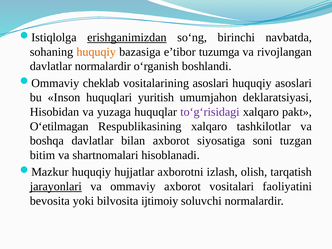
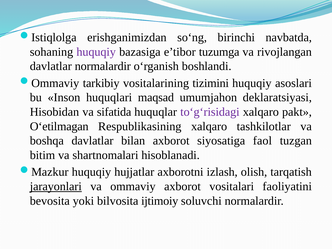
erishganimizdan underline: present -> none (127, 37)
huquqiy colour: orange -> purple (96, 52)
cheklab: cheklab -> tarkibiy (101, 83)
vositalarining asoslari: asoslari -> tizimini (211, 83)
yuritish: yuritish -> maqsad (156, 98)
yuzaga: yuzaga -> sifatida (114, 112)
soni: soni -> faol (262, 141)
